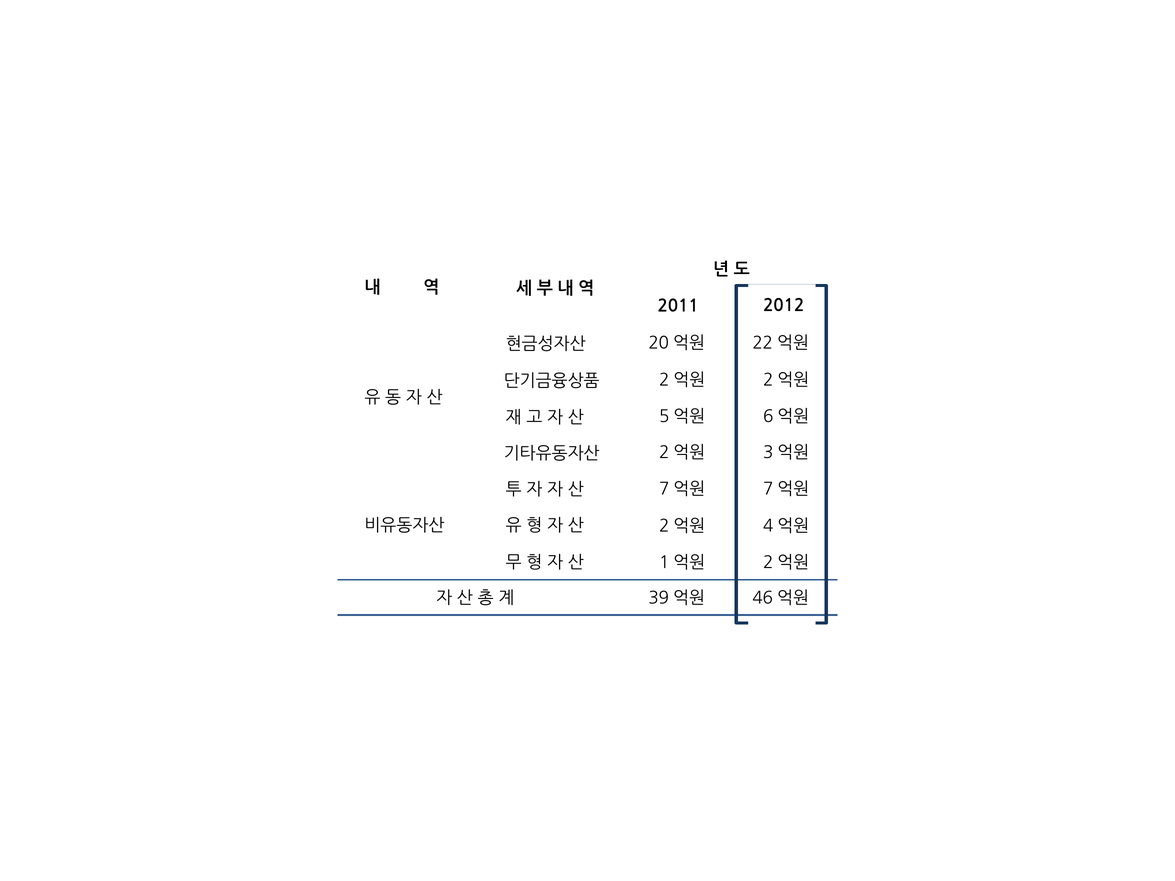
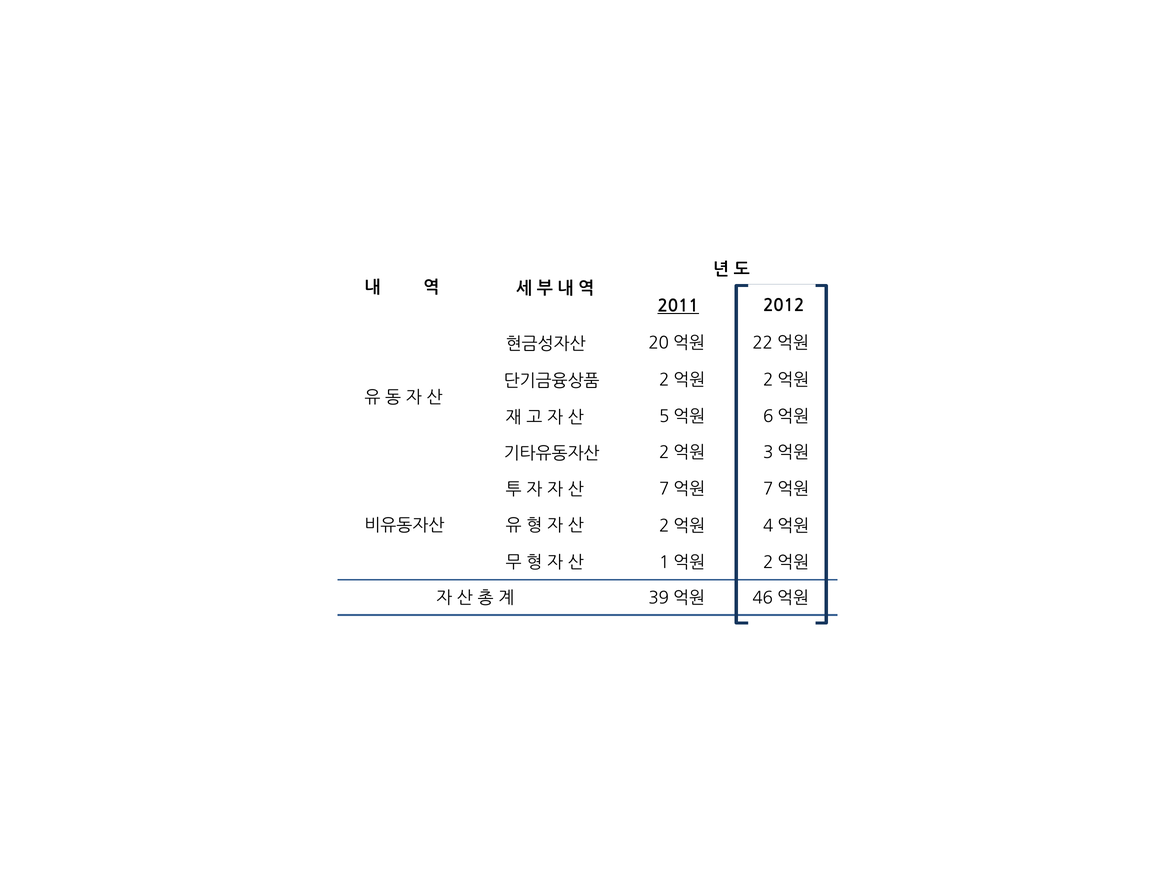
2011 underline: none -> present (678, 306)
